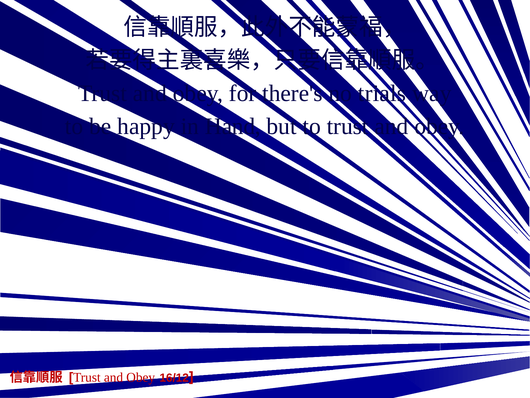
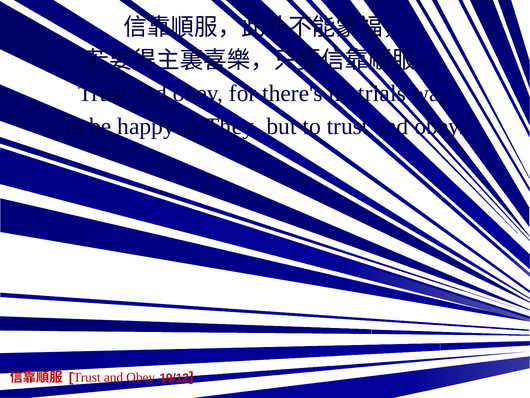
Hand: Hand -> They (233, 126)
16/12: 16/12 -> 19/12 (174, 377)
